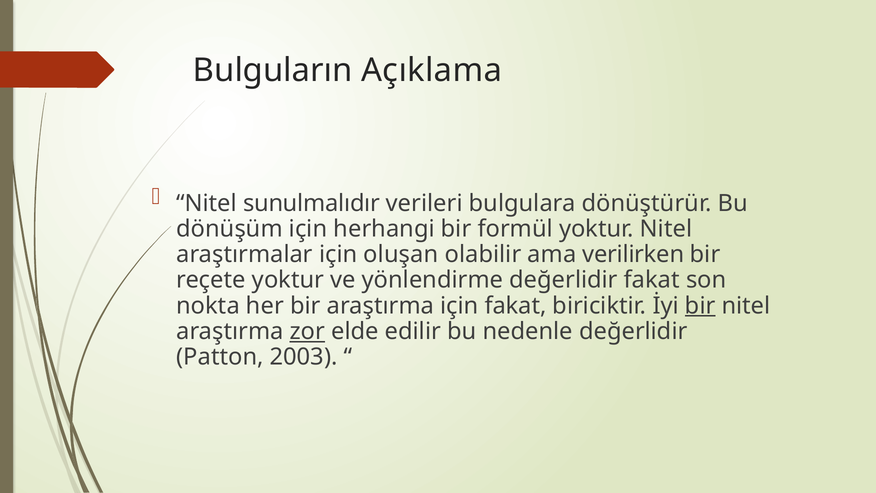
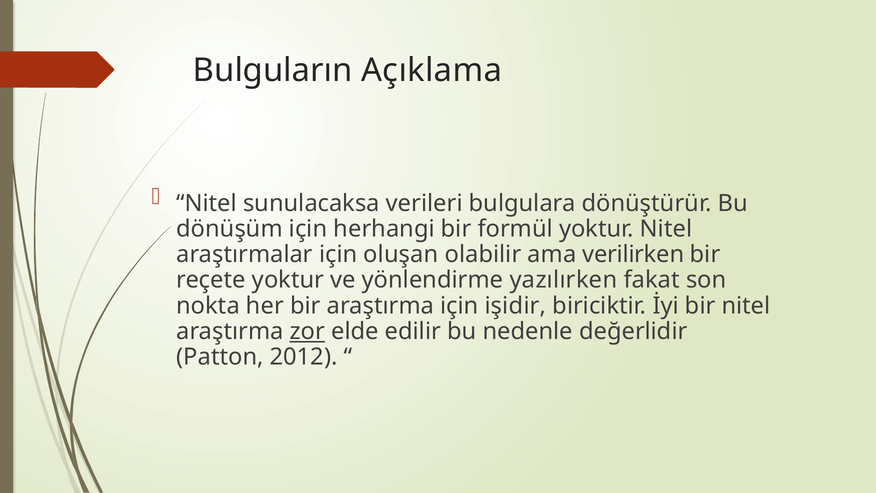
sunulmalıdır: sunulmalıdır -> sunulacaksa (311, 203)
yönlendirme değerlidir: değerlidir -> yazılırken (563, 280)
için fakat: fakat -> işidir (515, 306)
bir underline: present -> none (700, 306)
2003: 2003 -> 2012 (304, 357)
